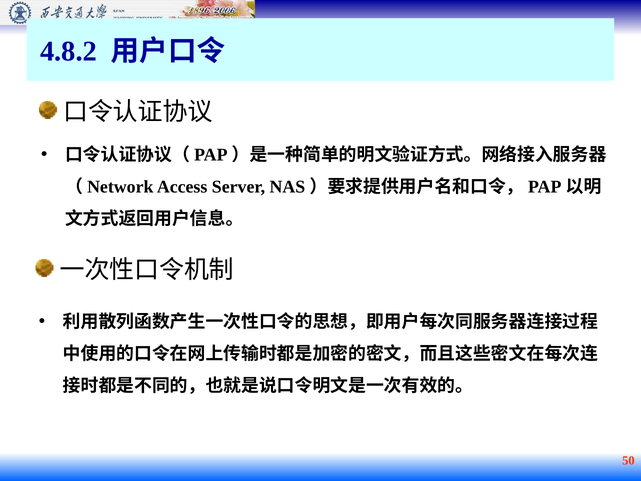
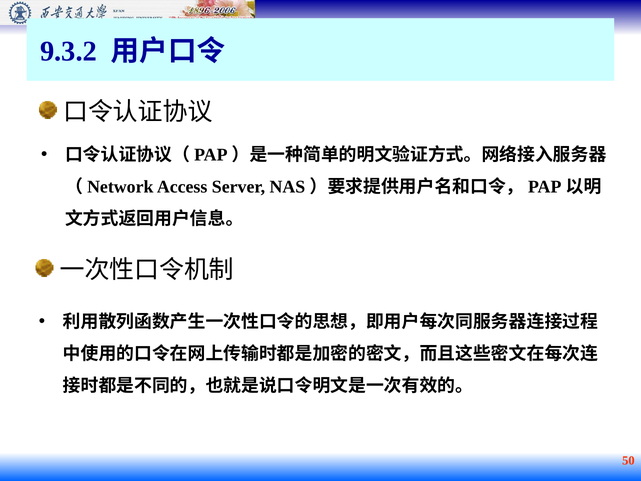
4.8.2: 4.8.2 -> 9.3.2 (69, 51)
